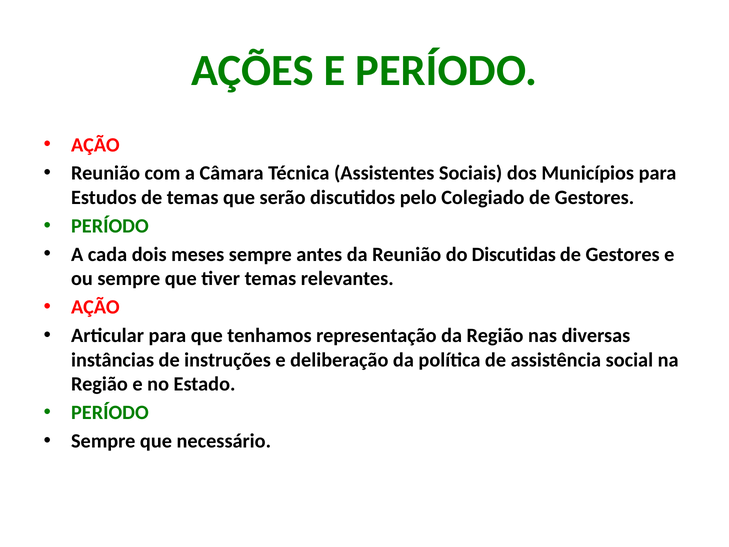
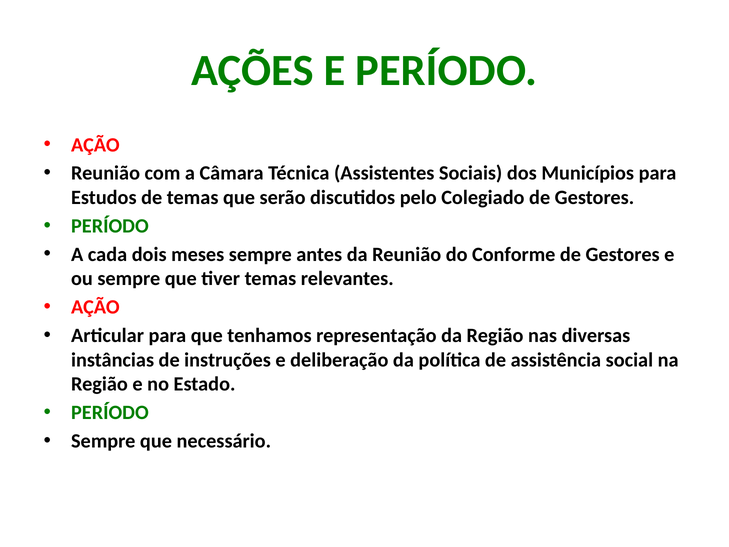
Discutidas: Discutidas -> Conforme (514, 254)
